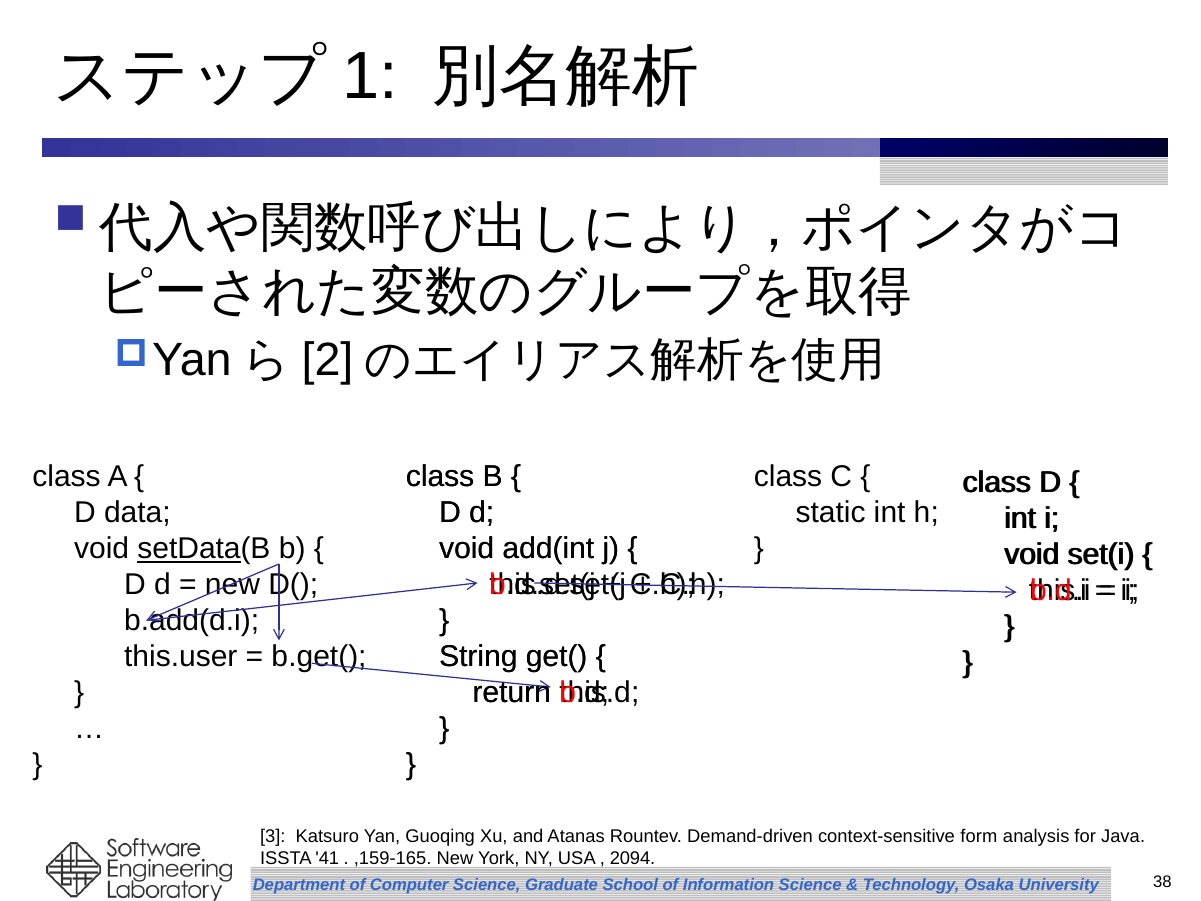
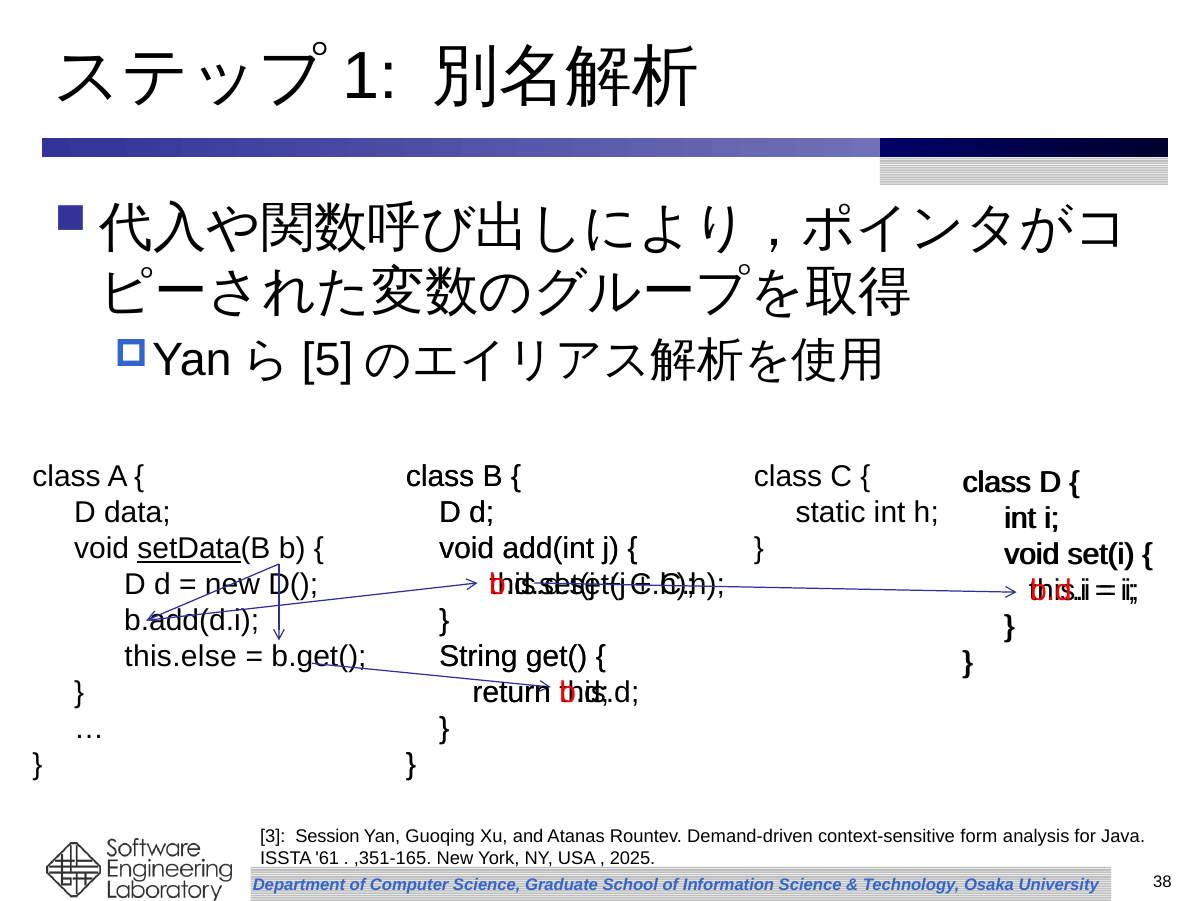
2: 2 -> 5 (328, 360)
this.user: this.user -> this.else (181, 657)
Katsuro: Katsuro -> Session (327, 837)
41: 41 -> 61 (327, 859)
,159-165: ,159-165 -> ,351-165 (393, 859)
2094: 2094 -> 2025 (633, 859)
